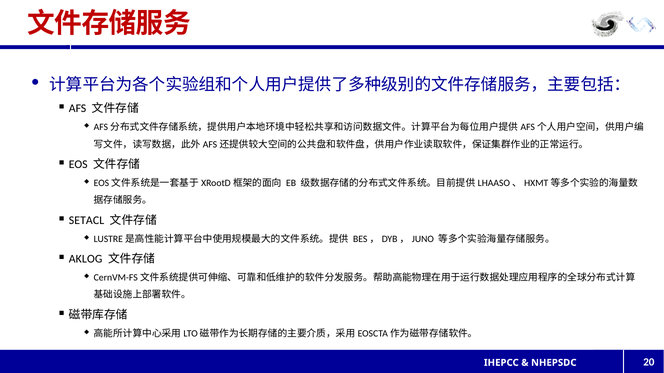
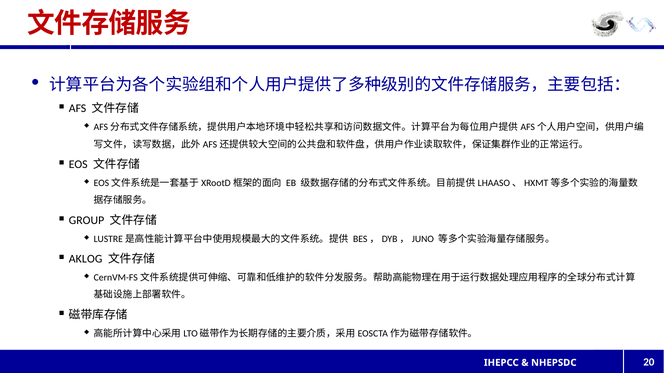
SETACL: SETACL -> GROUP (87, 221)
